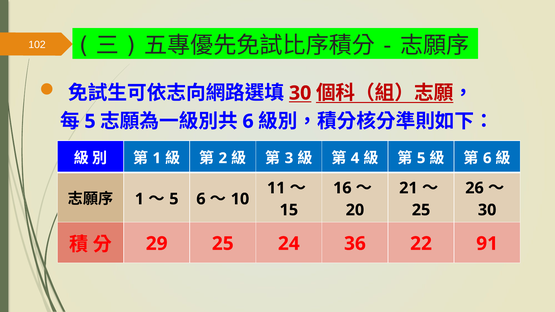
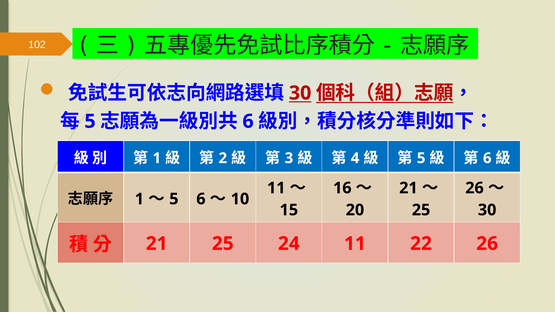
29: 29 -> 21 (157, 244)
24 36: 36 -> 11 (355, 244)
22 91: 91 -> 26 (487, 244)
